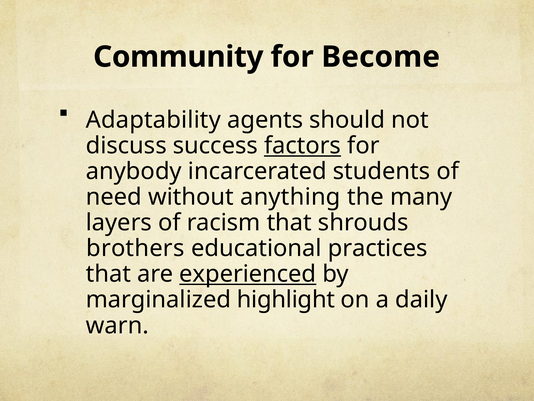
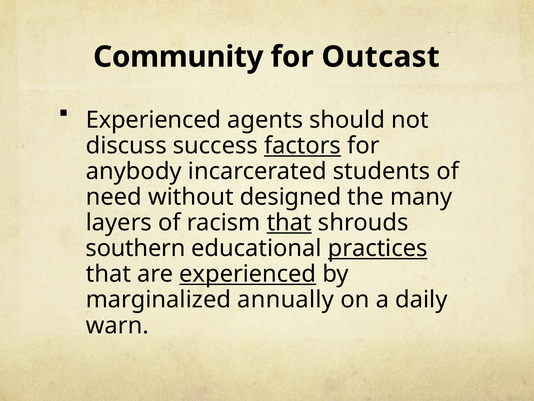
Become: Become -> Outcast (381, 57)
Adaptability: Adaptability -> Experienced (153, 120)
anything: anything -> designed (291, 197)
that underline: none -> present (289, 223)
brothers: brothers -> southern (136, 248)
practices underline: none -> present (378, 248)
highlight: highlight -> annually (286, 299)
